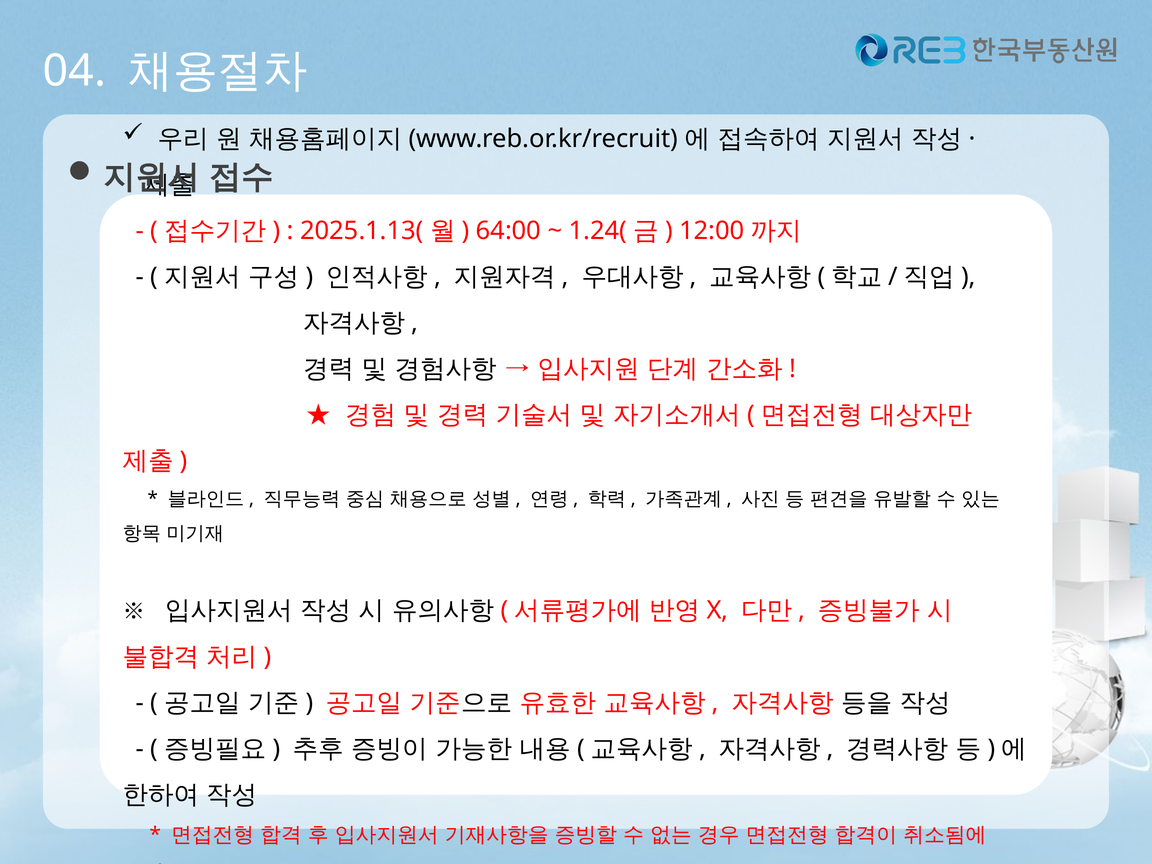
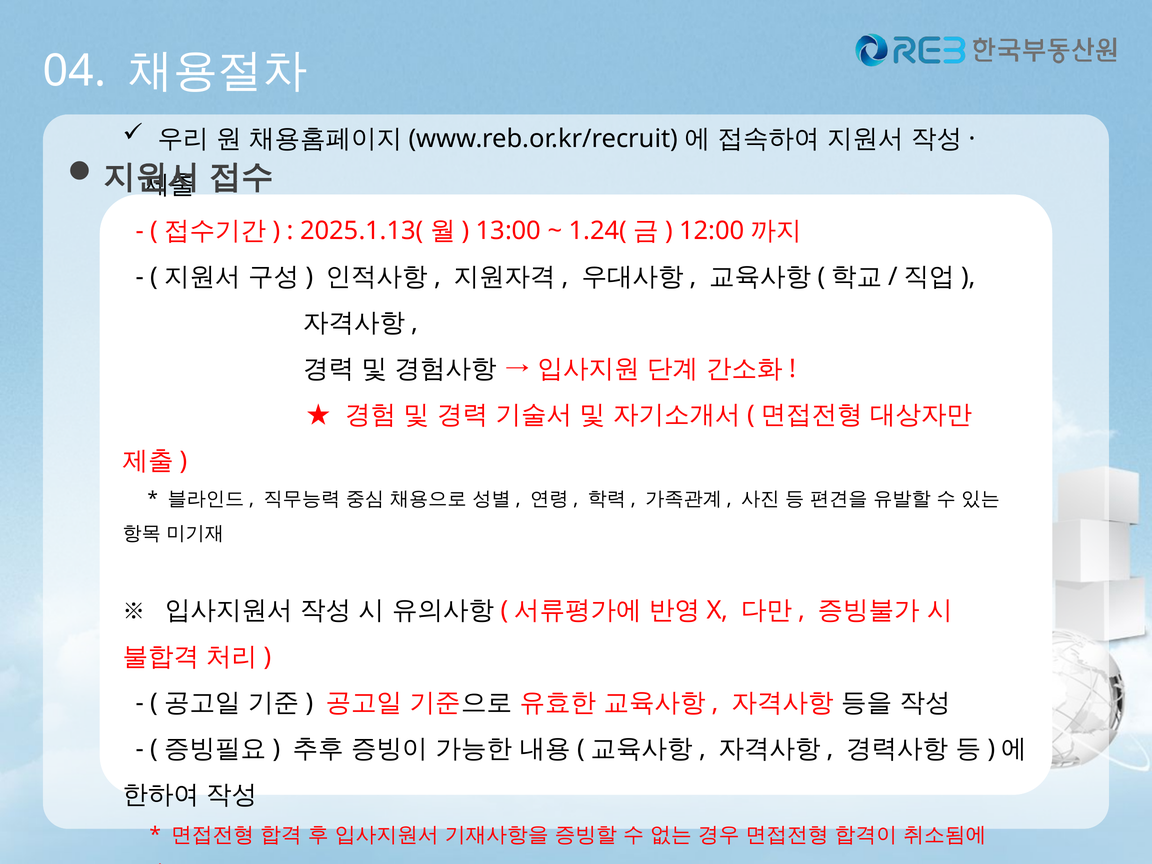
64:00: 64:00 -> 13:00 (508, 231)
